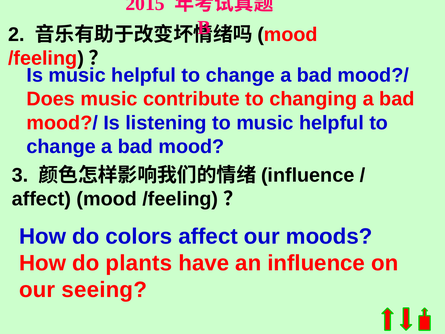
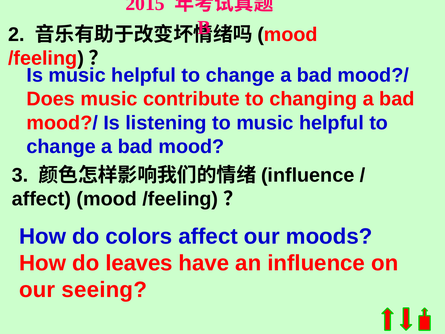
plants: plants -> leaves (139, 263)
